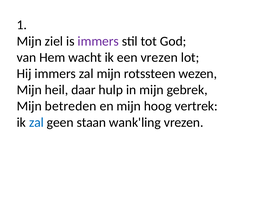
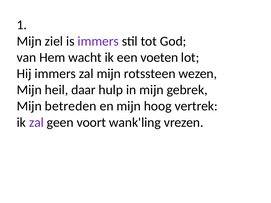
een vrezen: vrezen -> voeten (159, 57)
zal colour: blue -> purple (36, 123)
staan: staan -> voort (91, 123)
